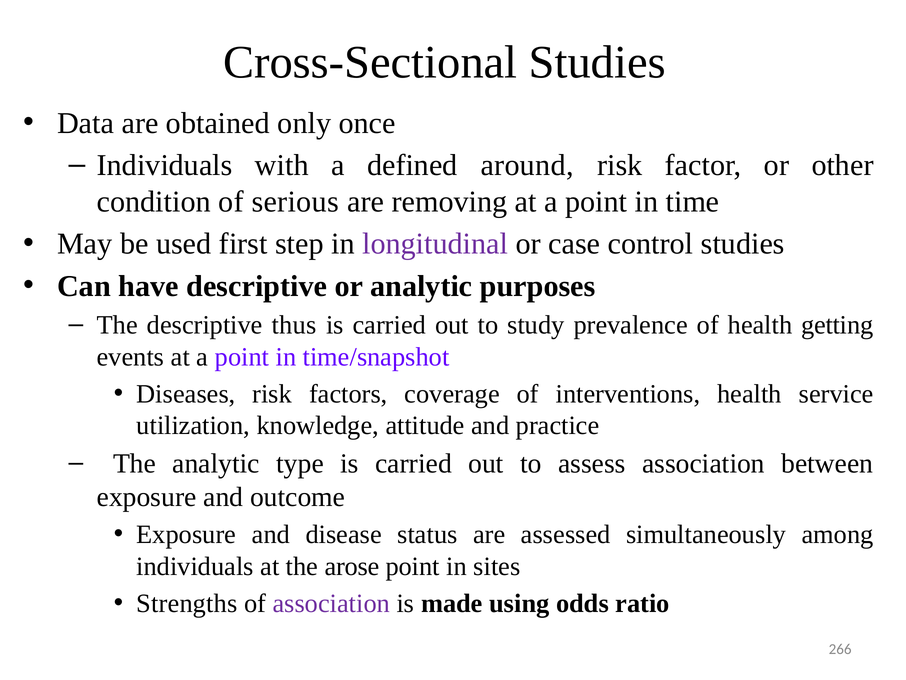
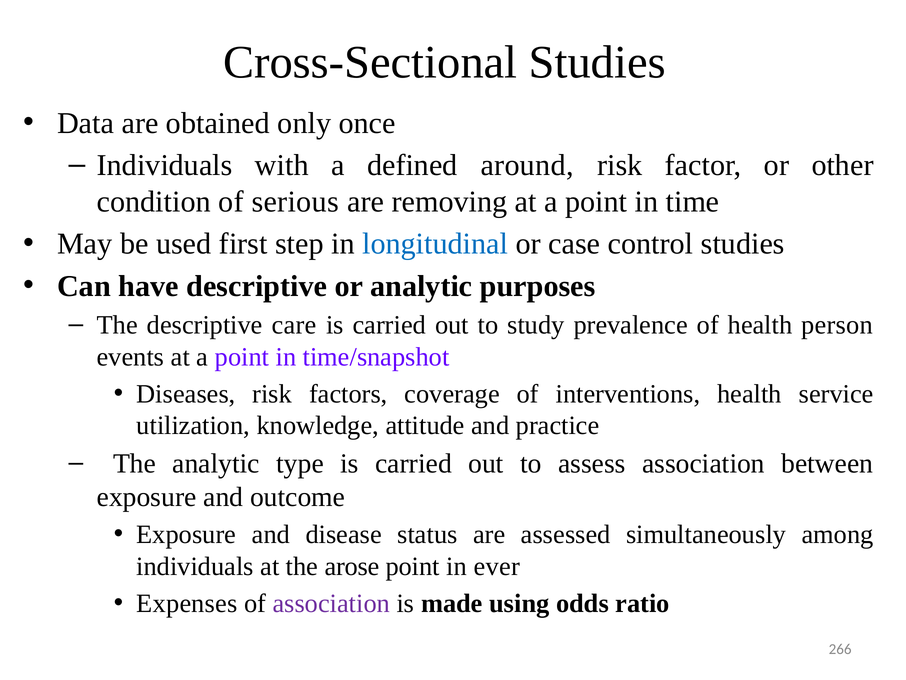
longitudinal colour: purple -> blue (435, 244)
thus: thus -> care (294, 325)
getting: getting -> person (837, 325)
sites: sites -> ever (497, 566)
Strengths: Strengths -> Expenses (187, 603)
